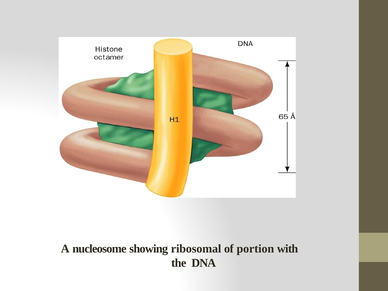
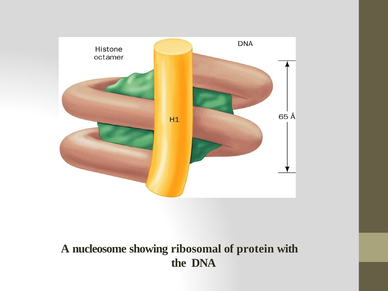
portion: portion -> protein (255, 249)
